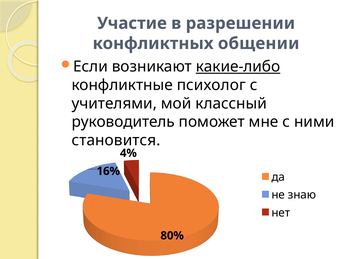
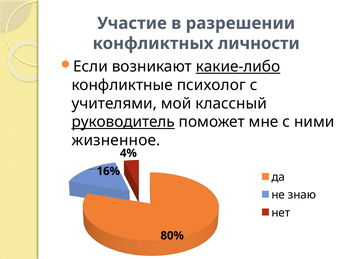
общении: общении -> личности (259, 44)
руководитель underline: none -> present (123, 122)
становится: становится -> жизненное (116, 141)
